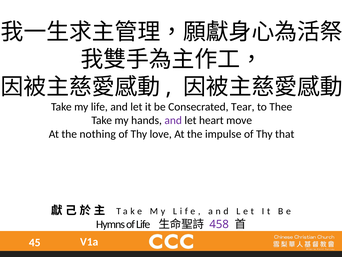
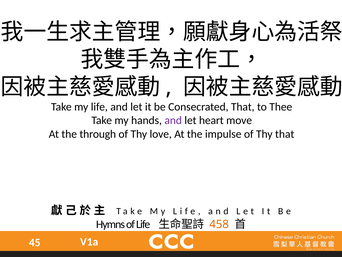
Consecrated Tear: Tear -> That (243, 107)
nothing: nothing -> through (98, 134)
458 colour: purple -> orange (219, 224)
